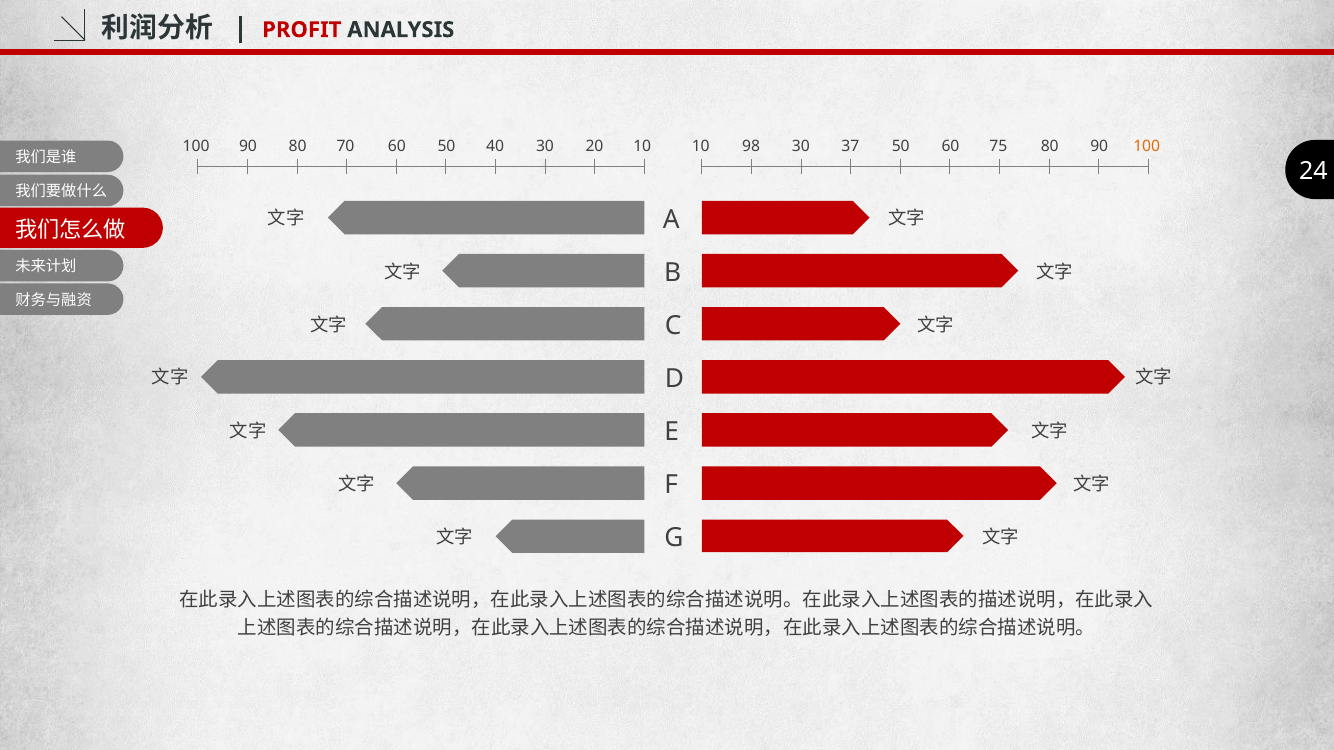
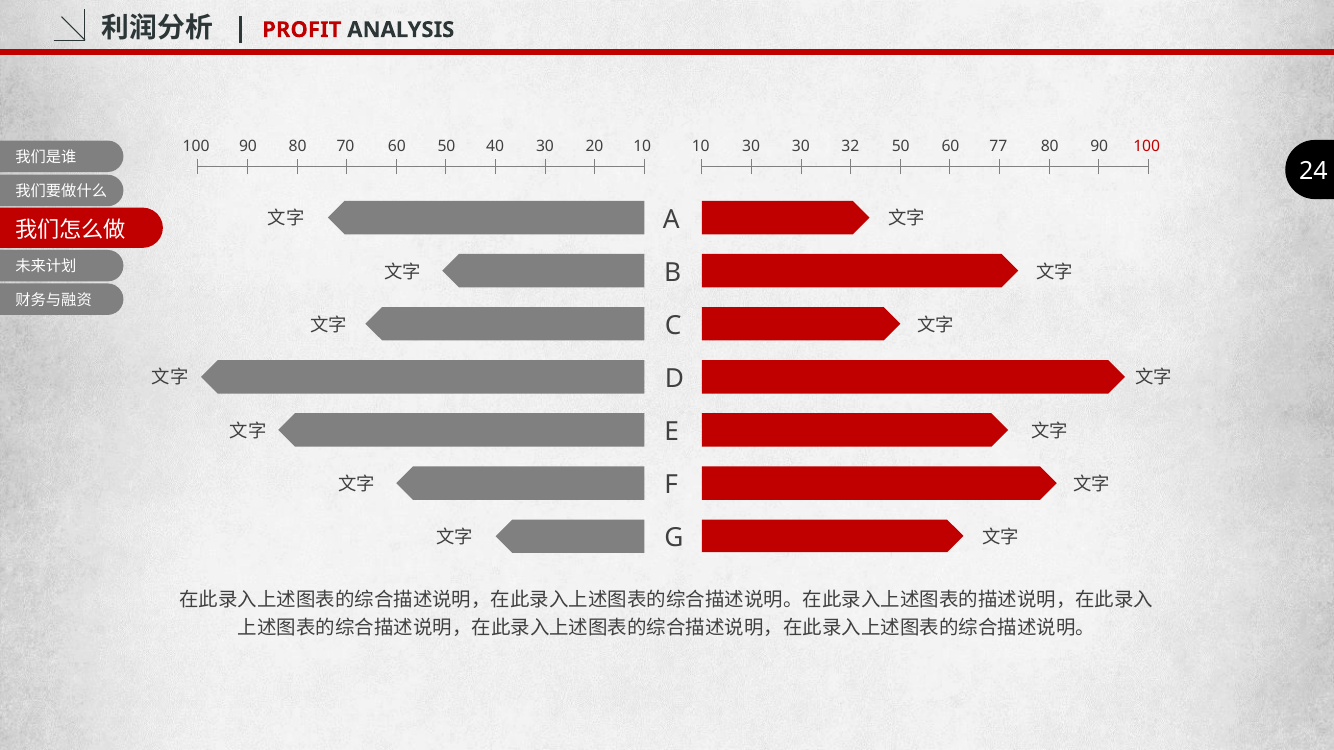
10 98: 98 -> 30 (751, 146)
37: 37 -> 32 (850, 146)
75: 75 -> 77 (998, 146)
100 colour: orange -> red (1147, 146)
